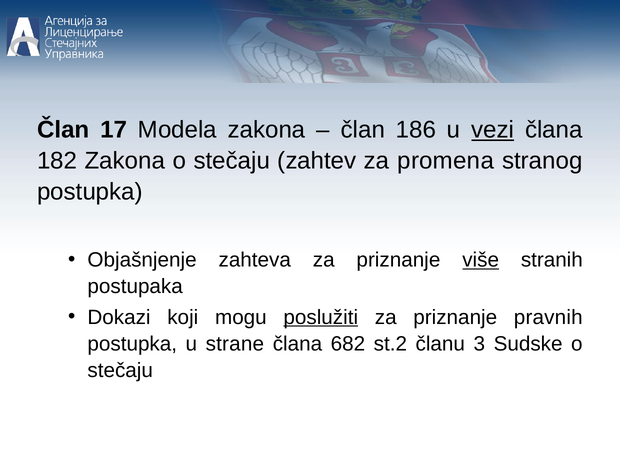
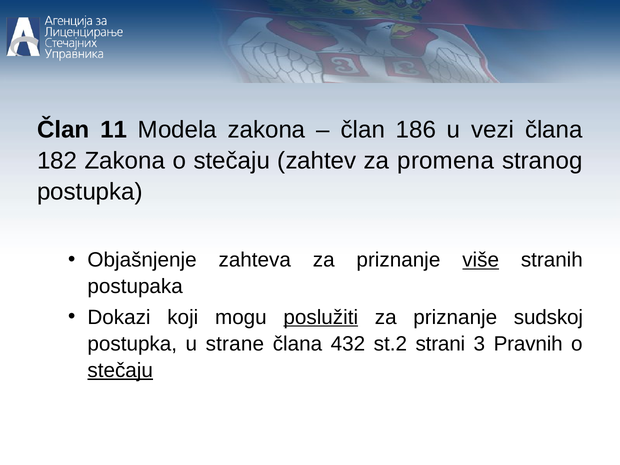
17: 17 -> 11 (114, 130)
vezi underline: present -> none (493, 130)
pravnih: pravnih -> sudskoj (548, 317)
682: 682 -> 432 (348, 344)
članu: članu -> strani (440, 344)
Sudske: Sudske -> Pravnih (528, 344)
stečaju underline: none -> present (120, 370)
